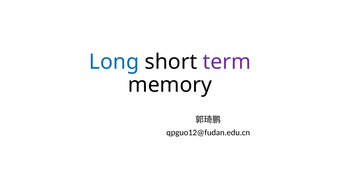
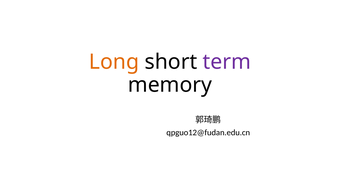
Long colour: blue -> orange (114, 62)
